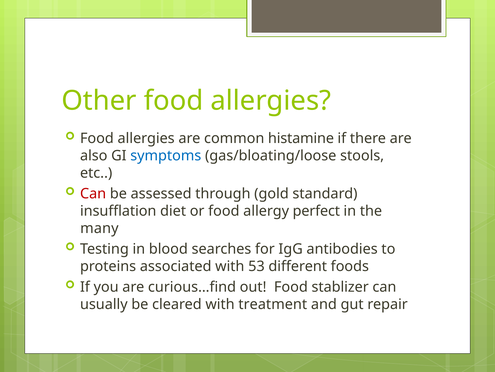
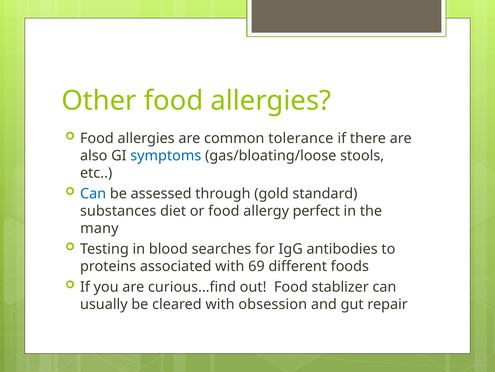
histamine: histamine -> tolerance (301, 138)
Can colour: red -> blue (93, 193)
insufflation: insufflation -> substances (118, 211)
53: 53 -> 69 (256, 266)
treatment: treatment -> obsession (273, 304)
